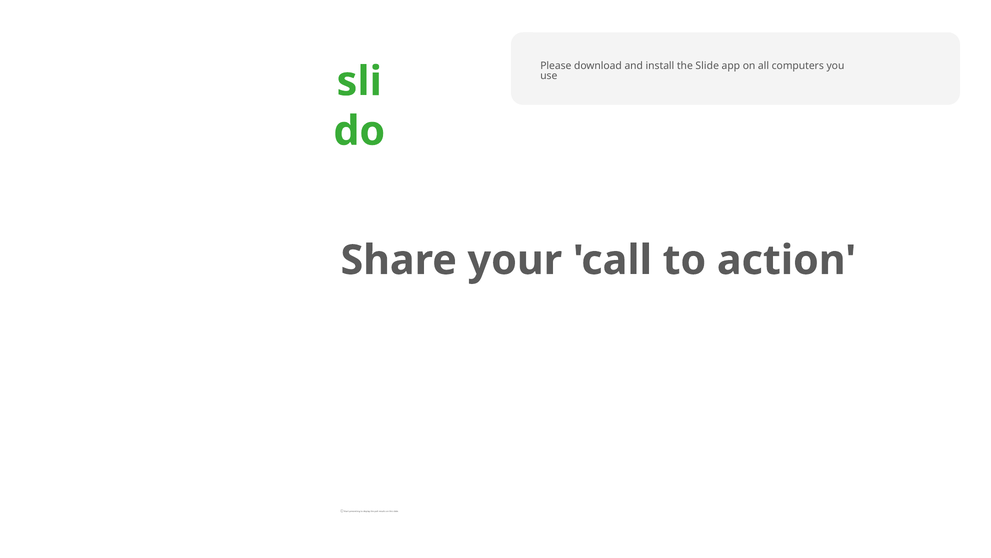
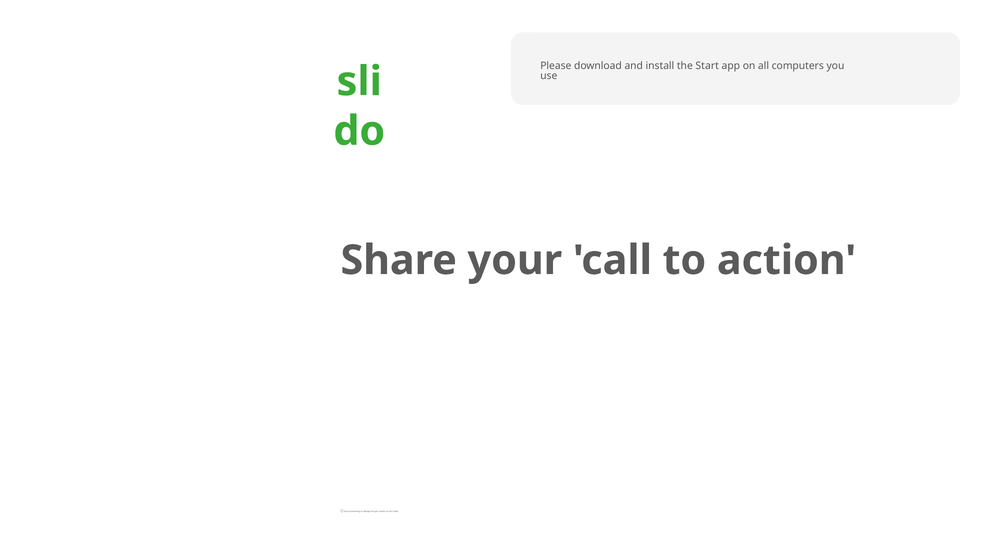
the Slide: Slide -> Start (707, 66)
